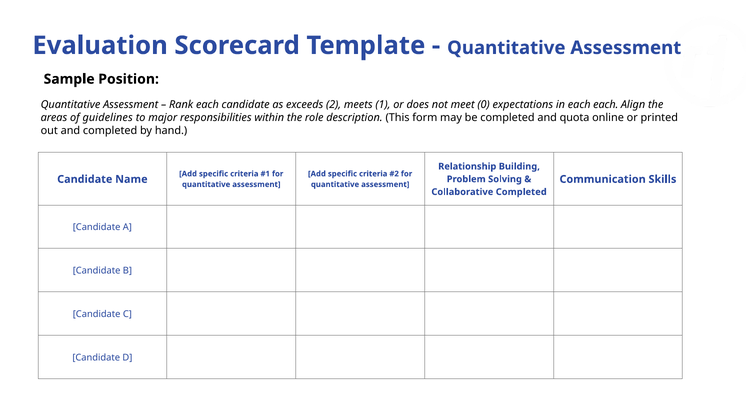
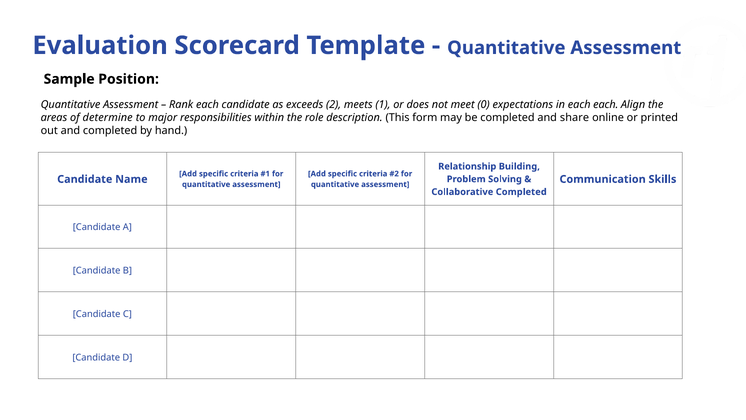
guidelines: guidelines -> determine (108, 118)
quota: quota -> share (574, 118)
